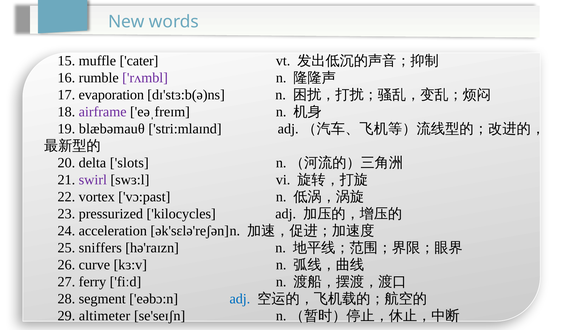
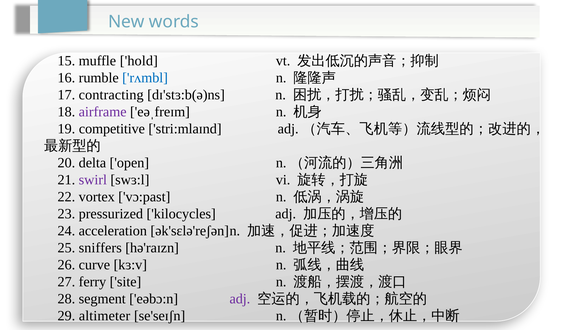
cater: cater -> hold (139, 61)
rʌmbl colour: purple -> blue (145, 78)
evaporation: evaporation -> contracting (111, 95)
blæbəmauθ: blæbəmauθ -> competitive (112, 129)
slots: slots -> open (129, 163)
fiːd: fiːd -> site (125, 282)
adj colour: blue -> purple (240, 299)
